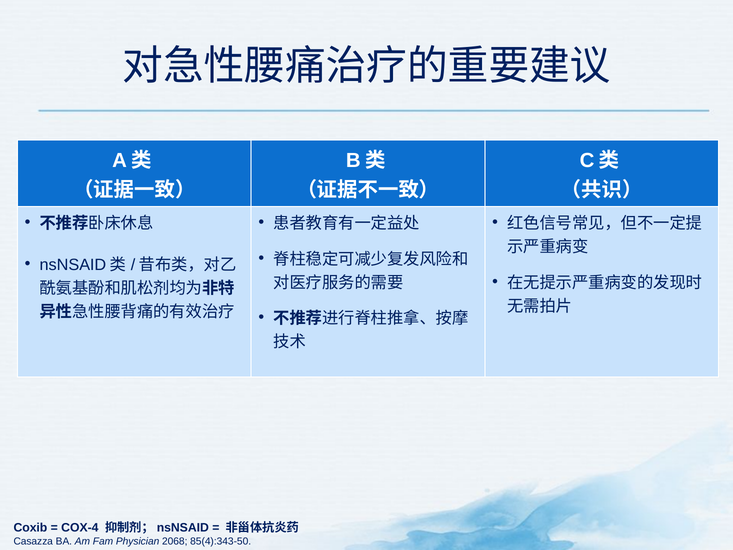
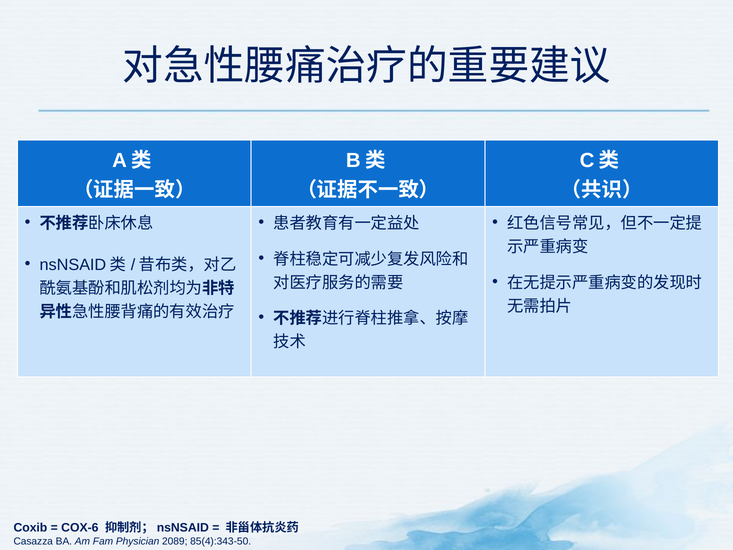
COX-4: COX-4 -> COX-6 (80, 528)
2068: 2068 -> 2089 (175, 541)
